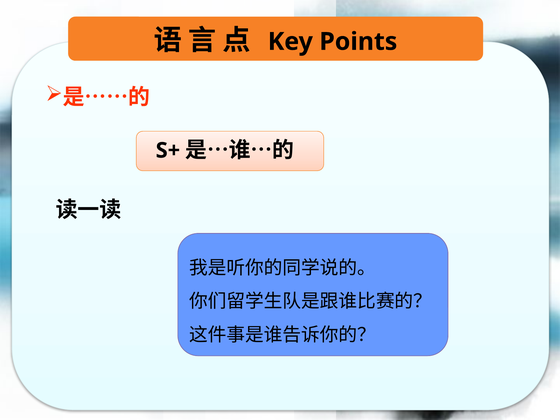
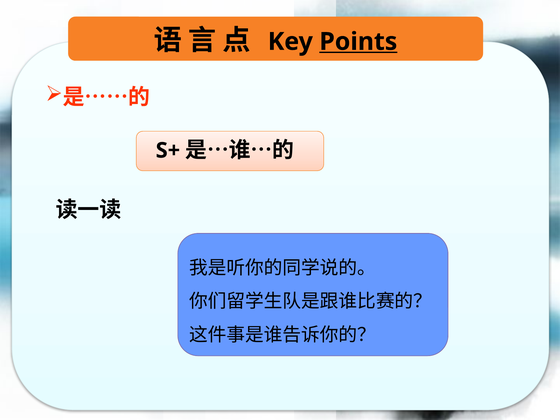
Points underline: none -> present (358, 42)
